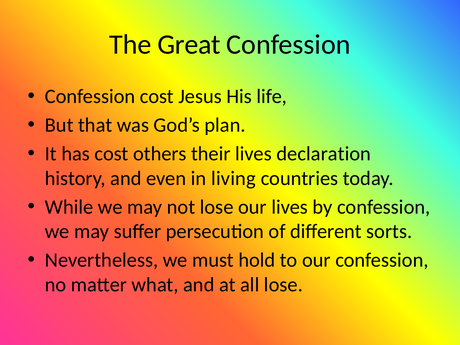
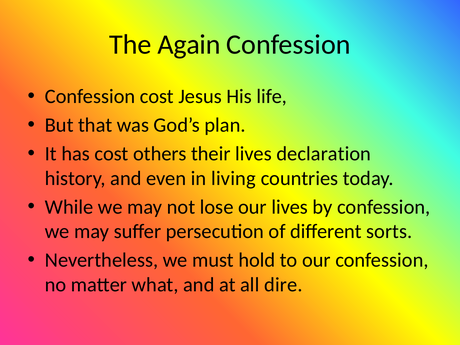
Great: Great -> Again (189, 45)
all lose: lose -> dire (283, 285)
